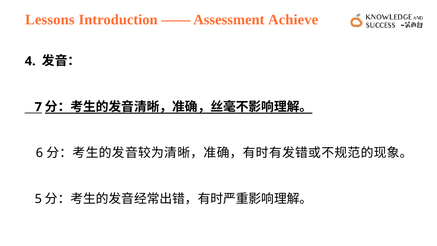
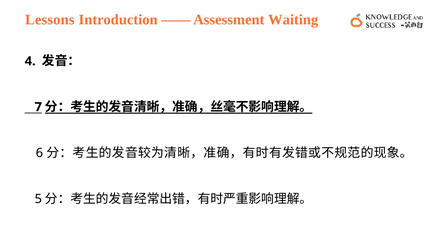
Achieve: Achieve -> Waiting (293, 20)
